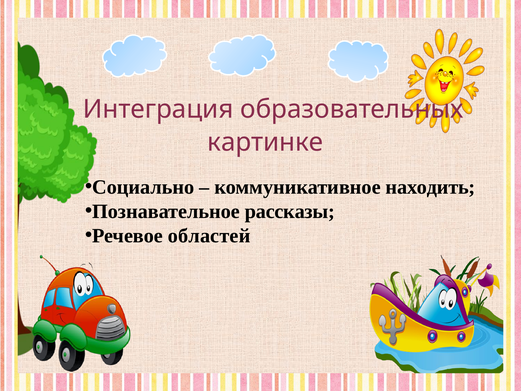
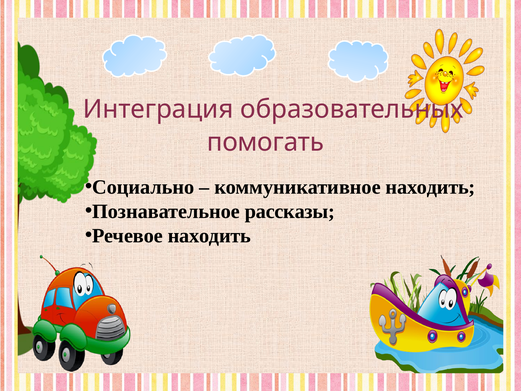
картинке: картинке -> помогать (265, 142)
Речевое областей: областей -> находить (209, 236)
